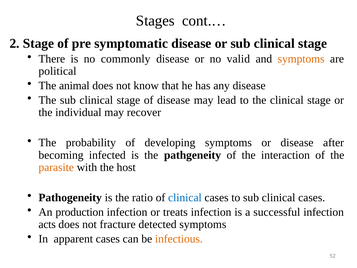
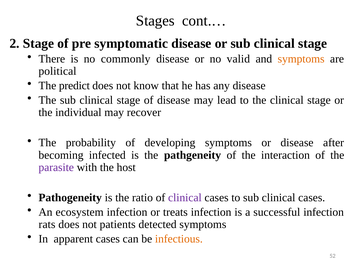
animal: animal -> predict (74, 86)
parasite colour: orange -> purple (56, 167)
clinical colour: blue -> purple (185, 197)
production: production -> ecosystem (80, 212)
acts: acts -> rats (47, 224)
fracture: fracture -> patients (118, 224)
